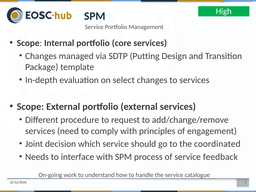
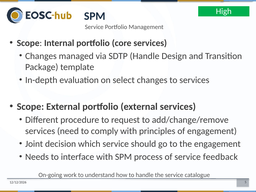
SDTP Putting: Putting -> Handle (145, 56)
the coordinated: coordinated -> engagement (217, 144)
